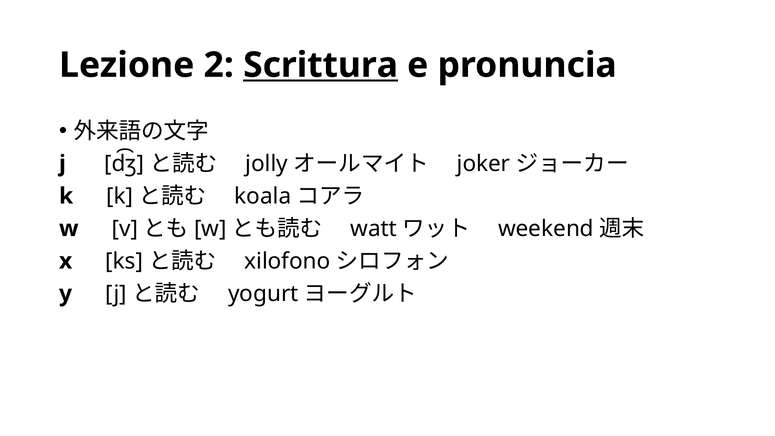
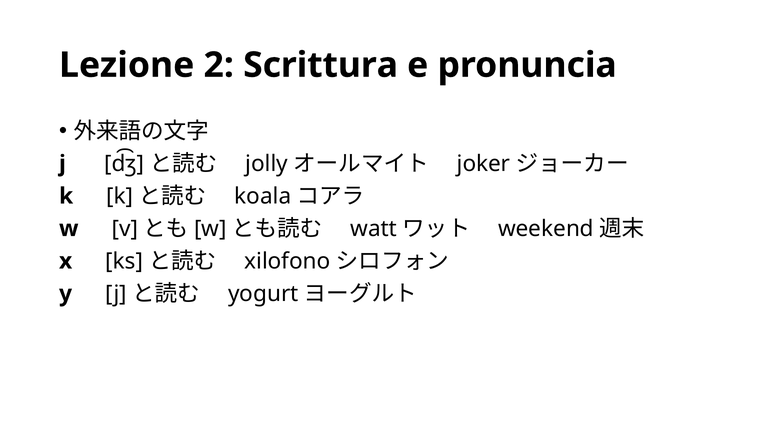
Scrittura underline: present -> none (321, 65)
